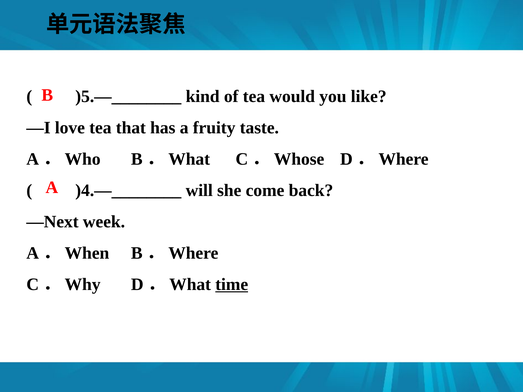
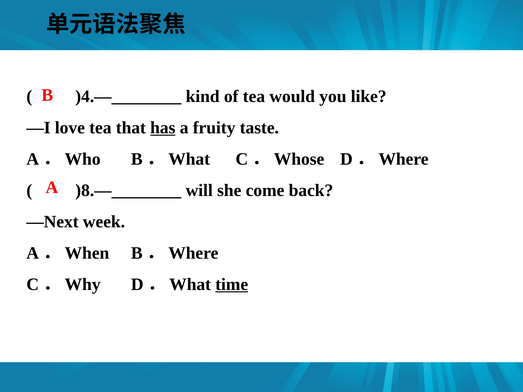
)5.—________: )5.—________ -> )4.—________ (128, 96)
has underline: none -> present (163, 128)
)4.—________: )4.—________ -> )8.—________ (128, 190)
